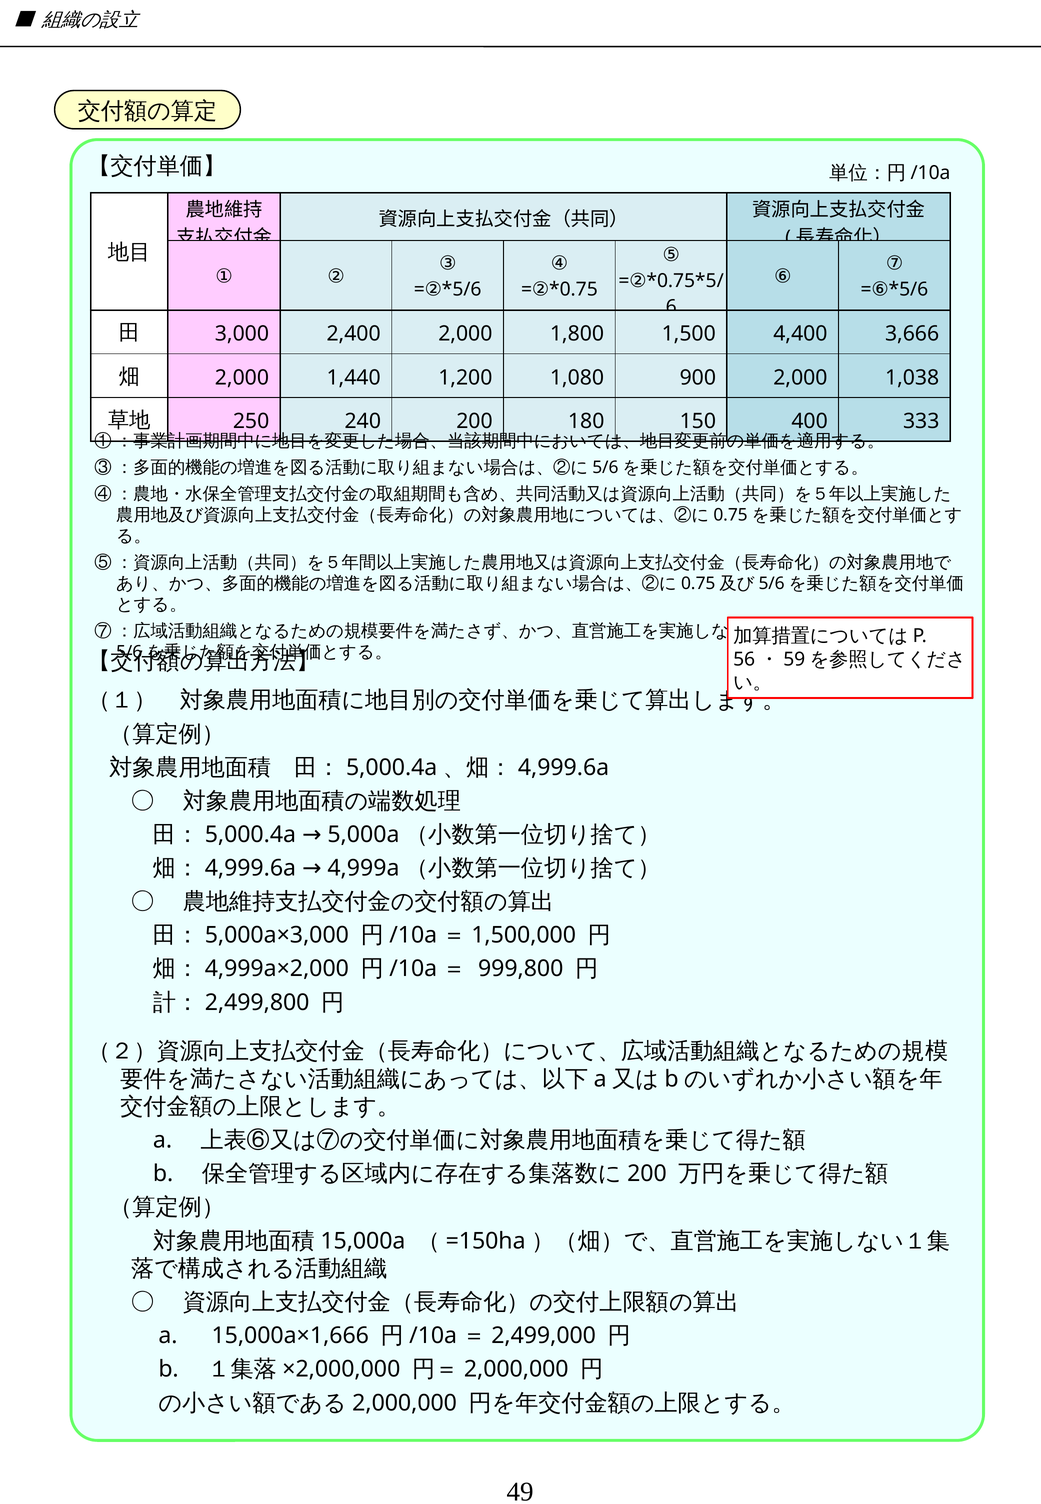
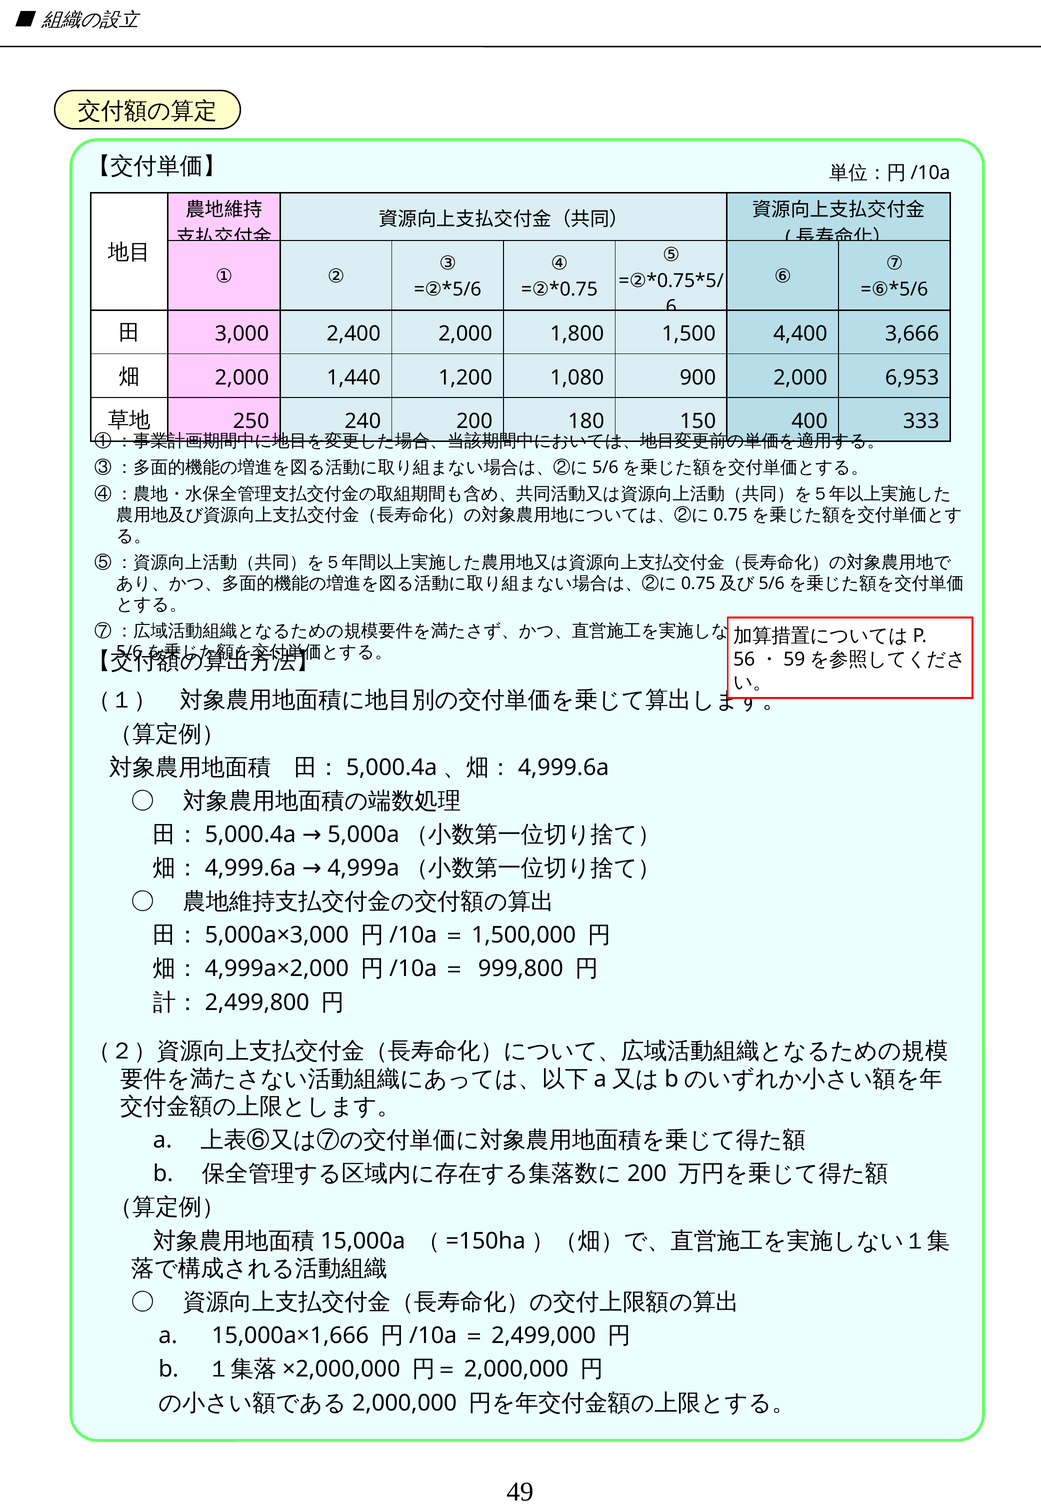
1,038: 1,038 -> 6,953 (912, 377)
